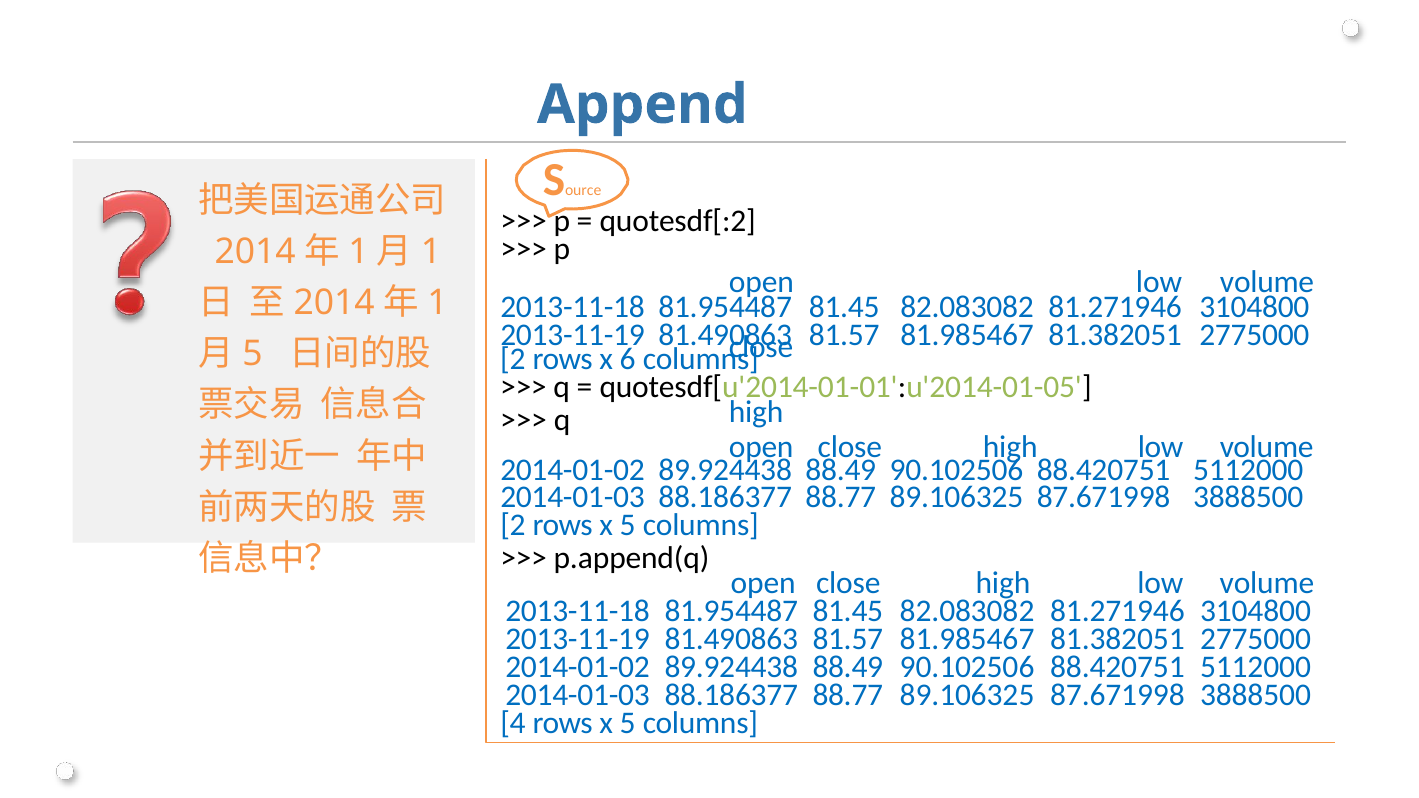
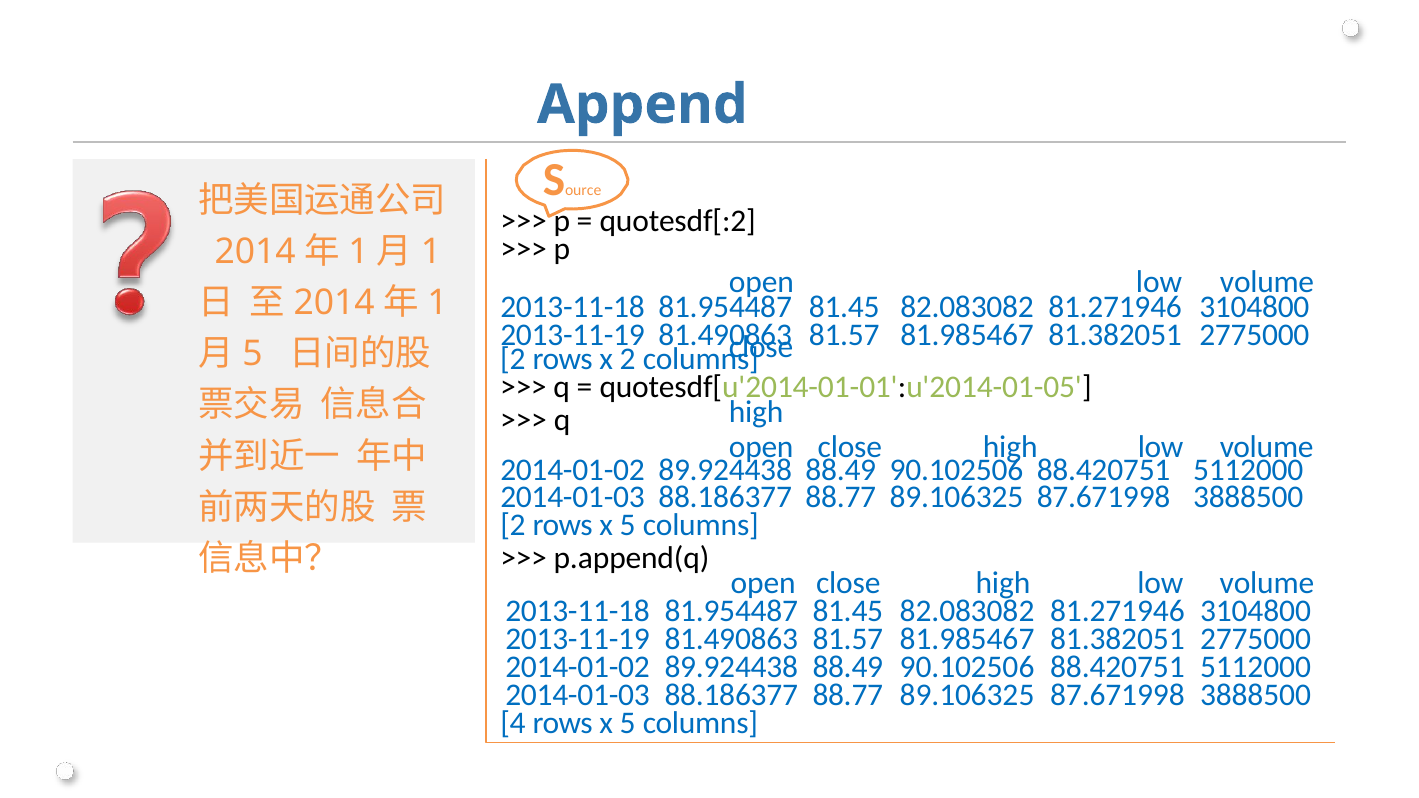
x 6: 6 -> 2 (628, 360)
